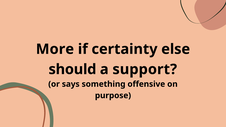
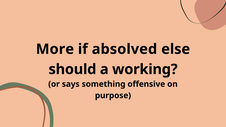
certainty: certainty -> absolved (124, 49)
support: support -> working (145, 69)
